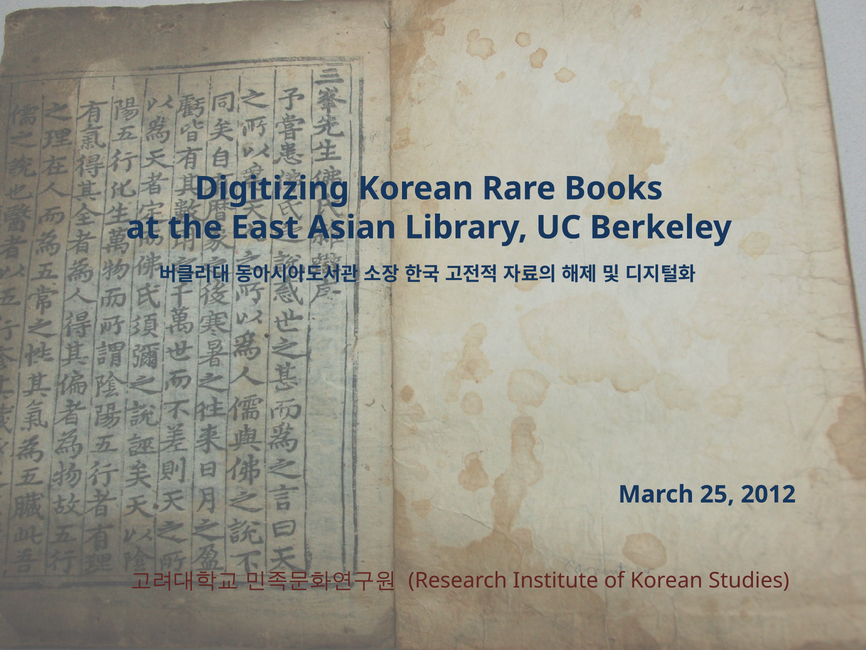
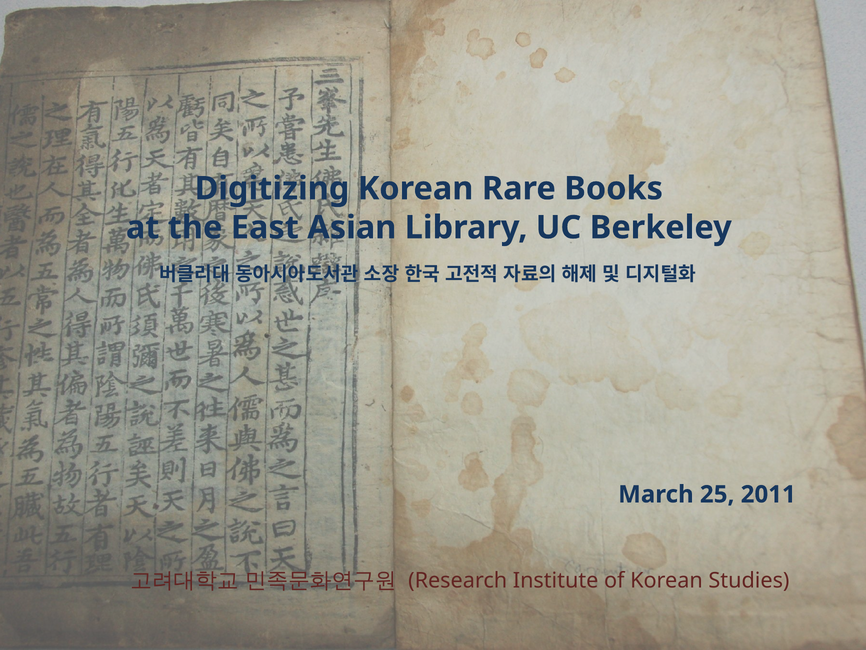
2012: 2012 -> 2011 (768, 494)
